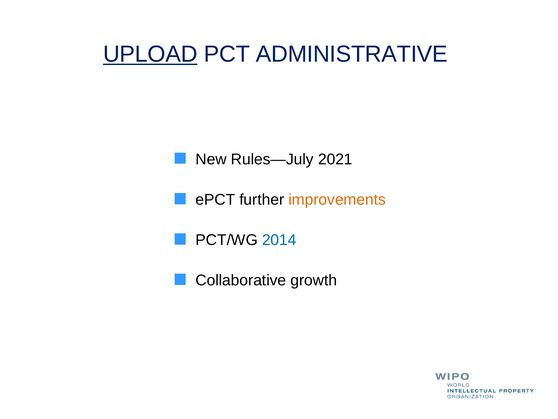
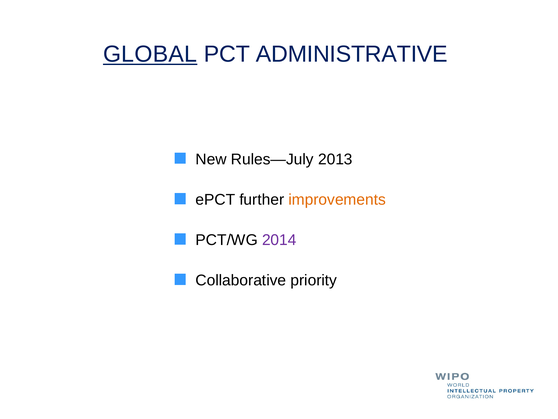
UPLOAD: UPLOAD -> GLOBAL (150, 54)
2021: 2021 -> 2013 (335, 159)
2014 colour: blue -> purple (279, 240)
growth: growth -> priority (314, 280)
